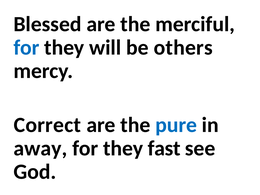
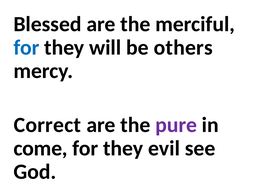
pure colour: blue -> purple (176, 125)
away: away -> come (40, 148)
fast: fast -> evil (164, 148)
